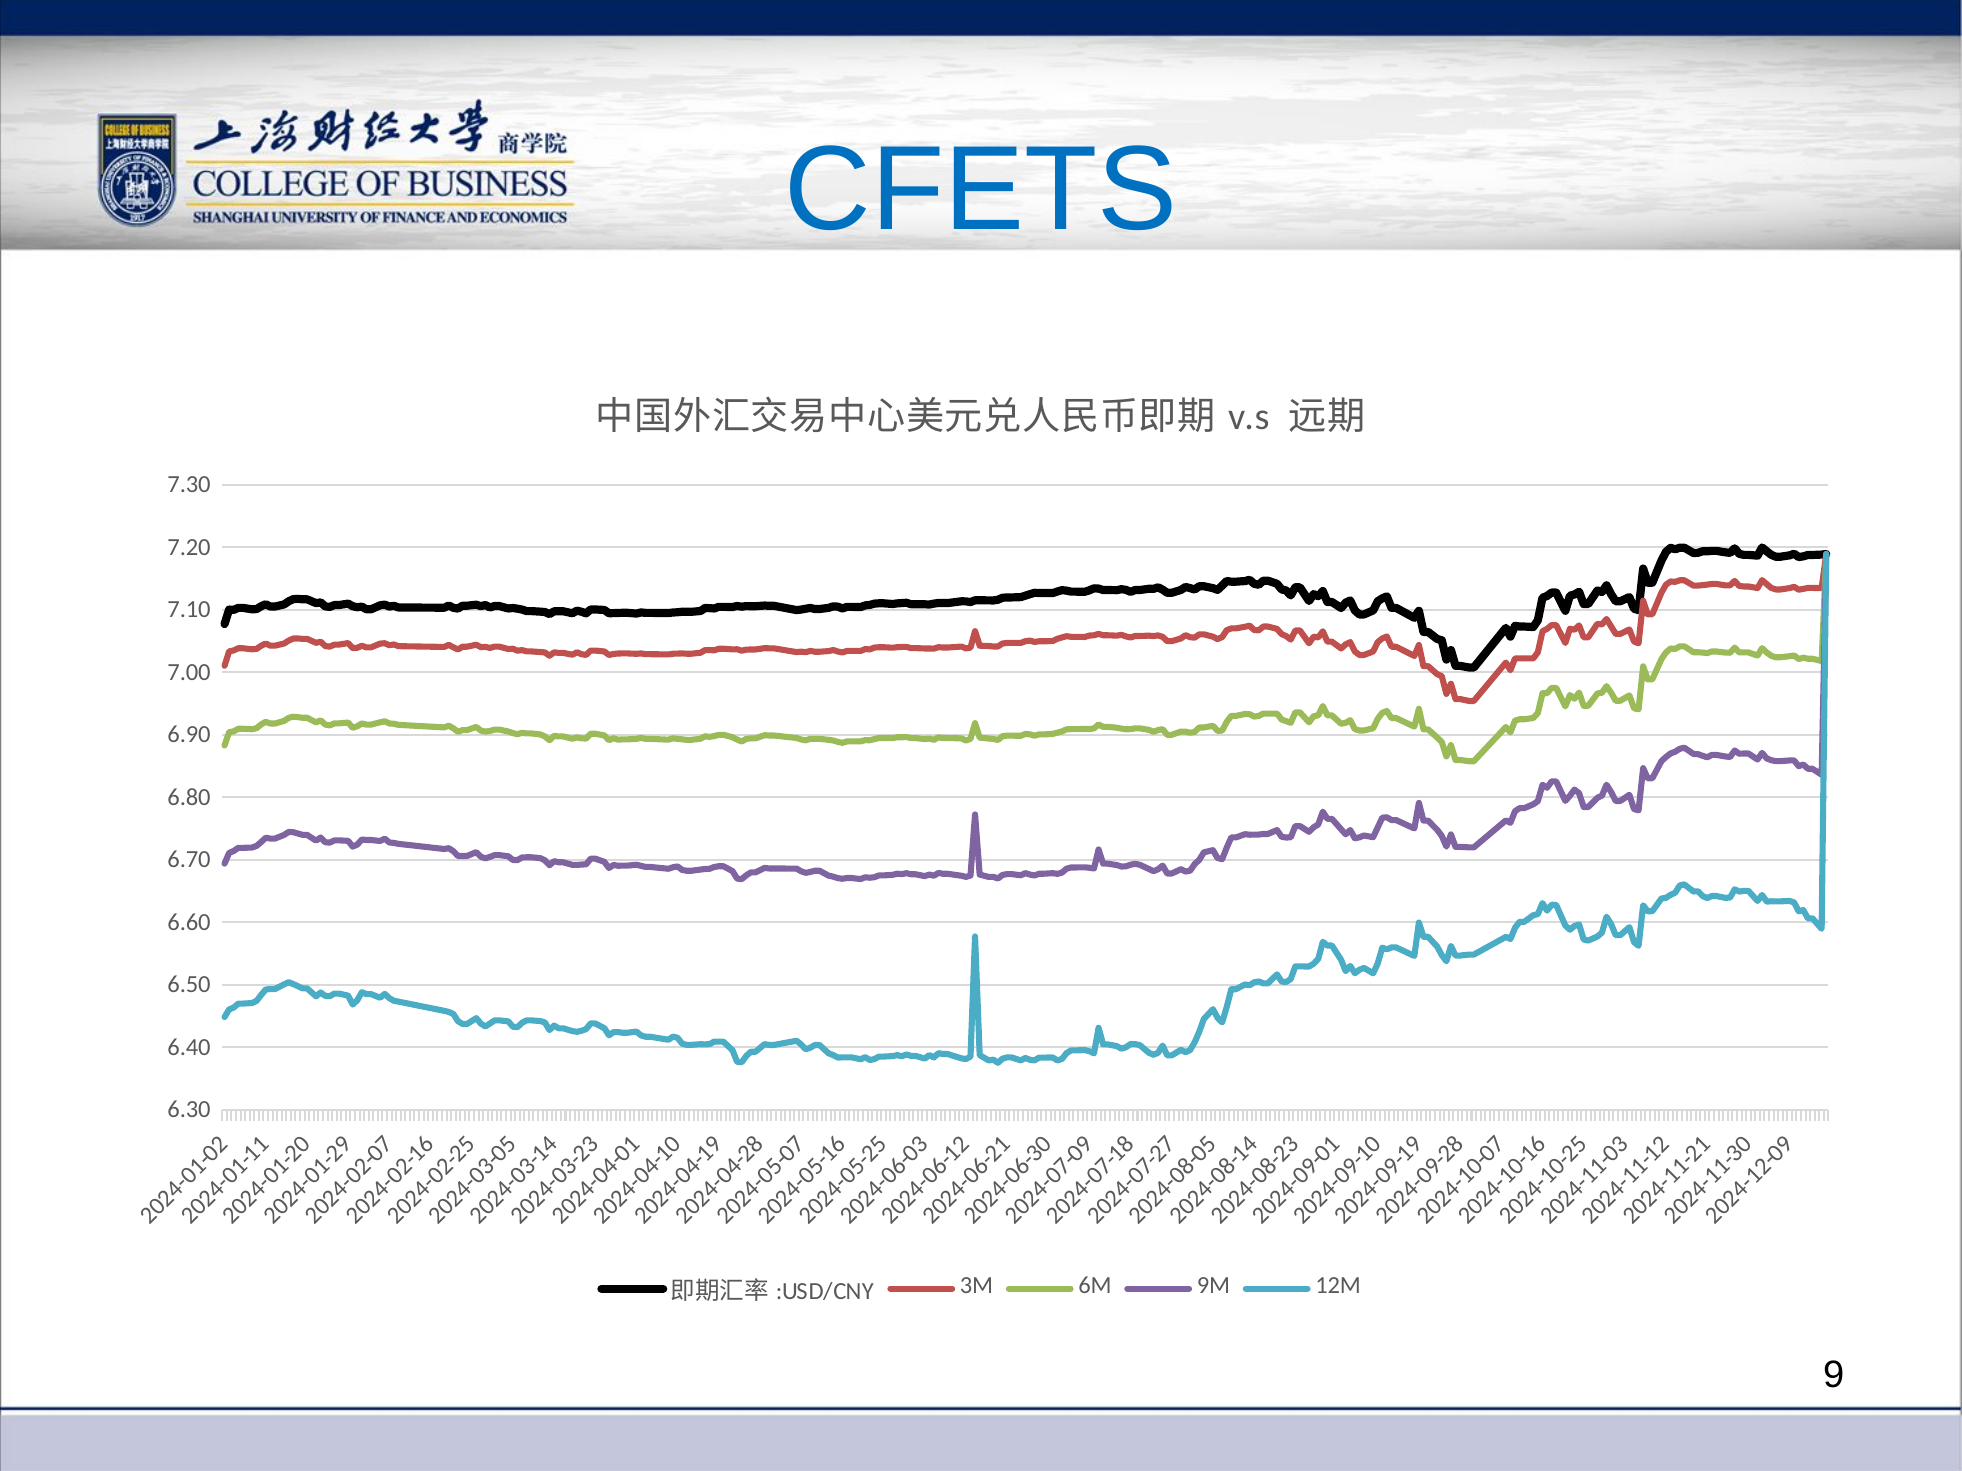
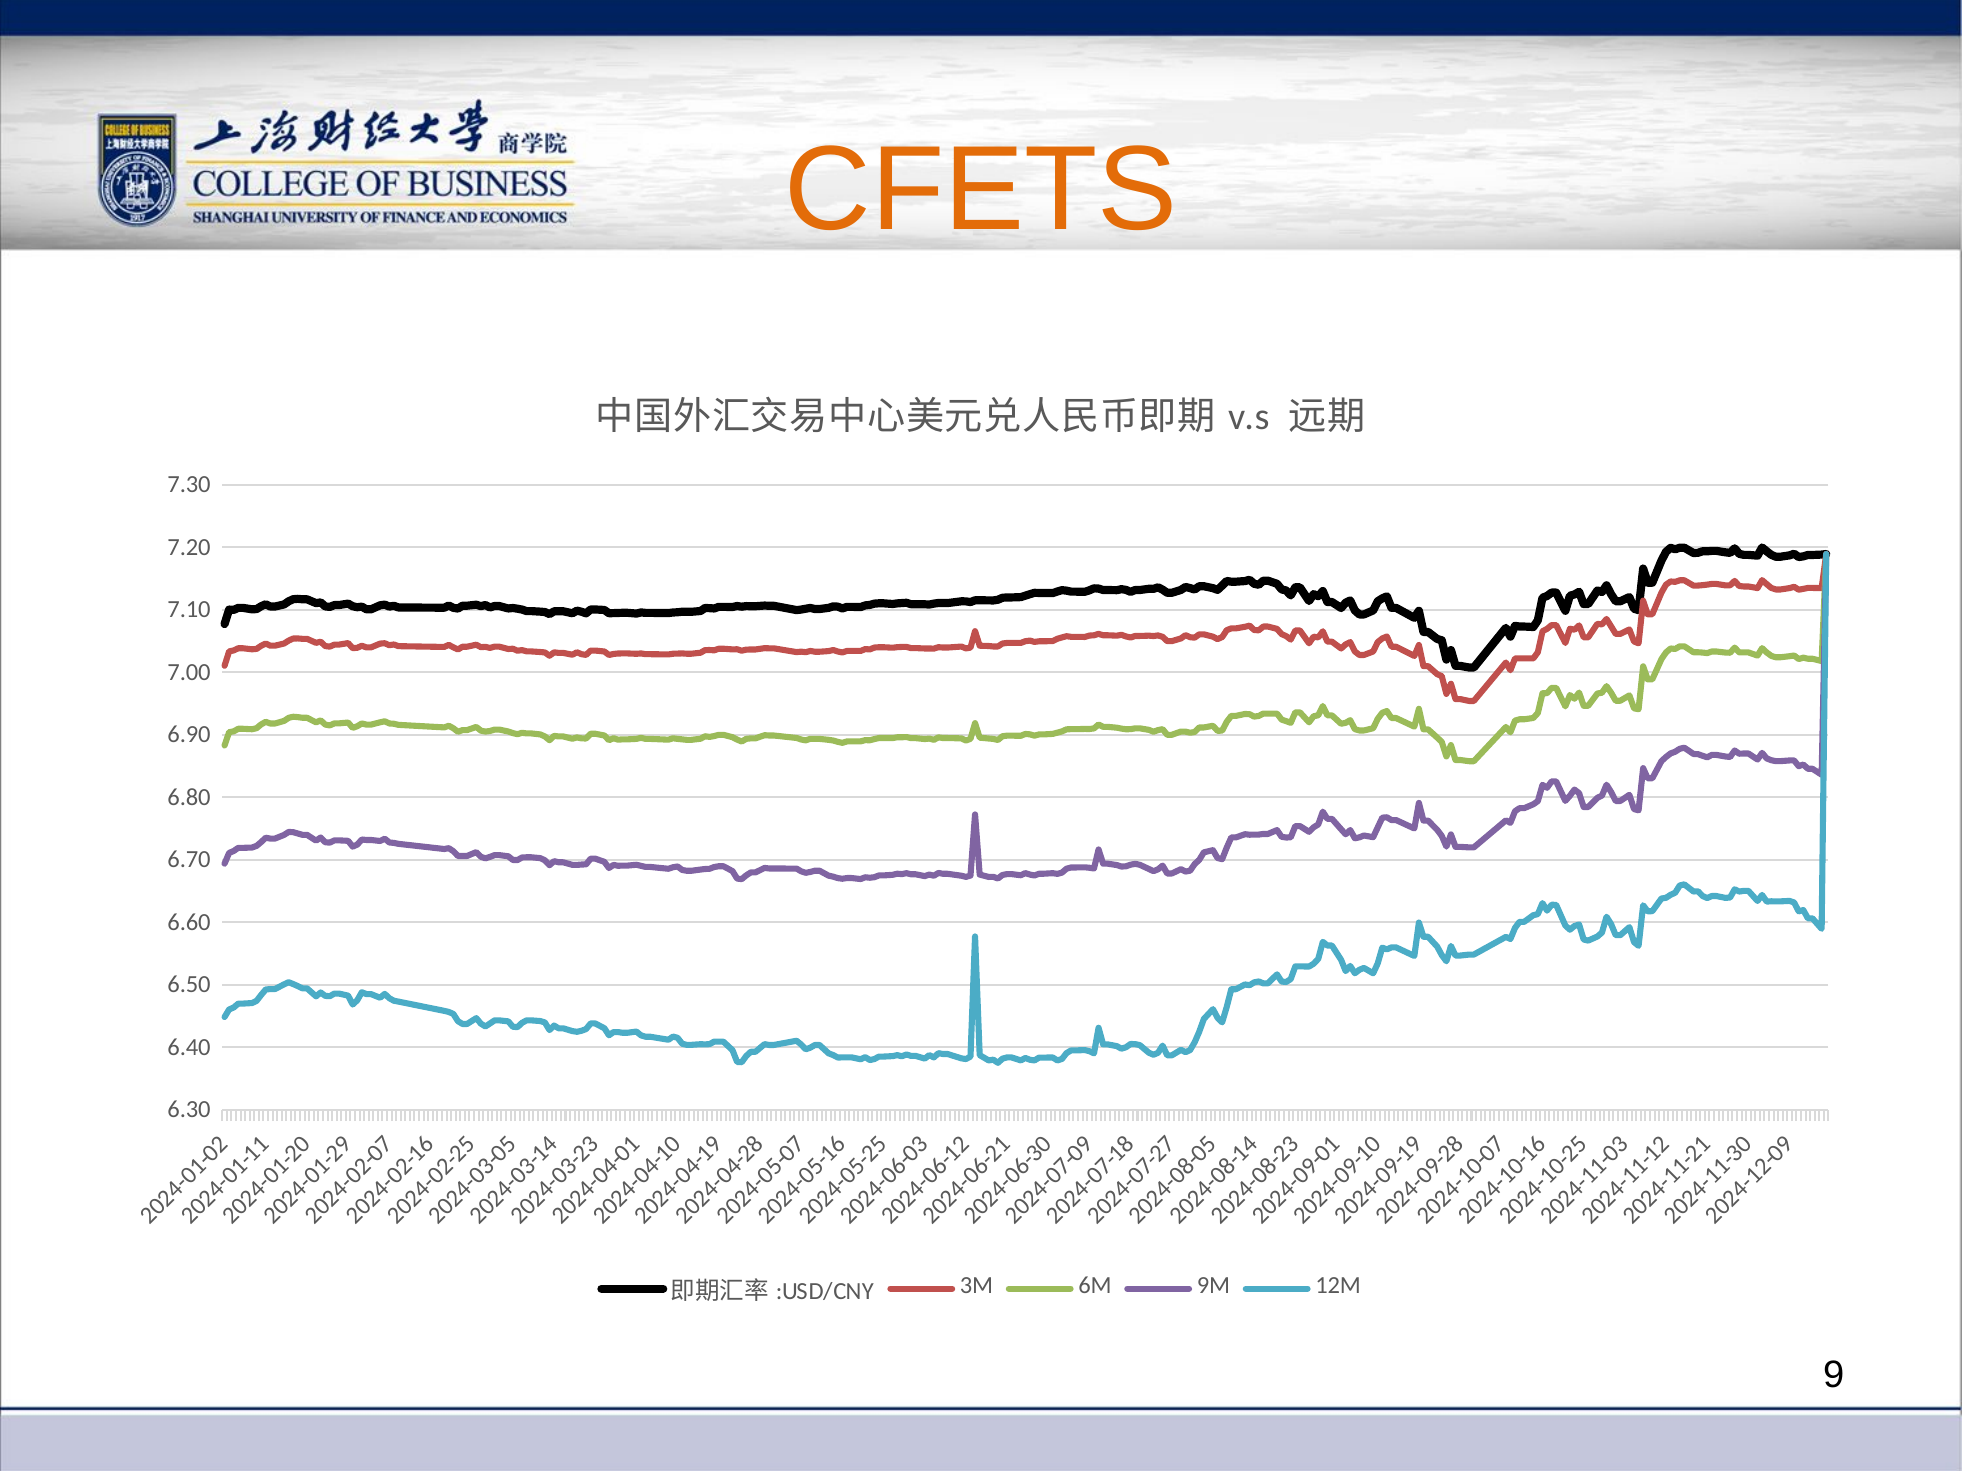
CFETS colour: blue -> orange (981, 190)
